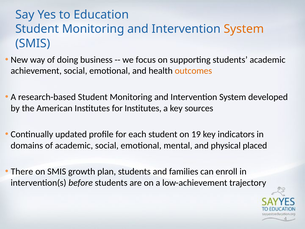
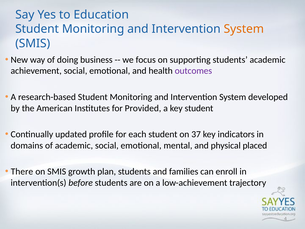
outcomes colour: orange -> purple (193, 71)
for Institutes: Institutes -> Provided (143, 108)
key sources: sources -> student (199, 108)
19: 19 -> 37 (196, 134)
